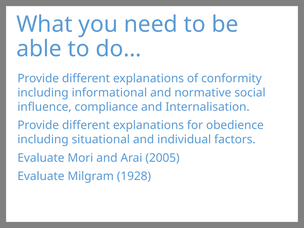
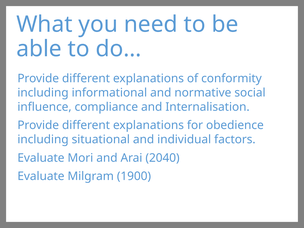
2005: 2005 -> 2040 (163, 158)
1928: 1928 -> 1900 (134, 176)
